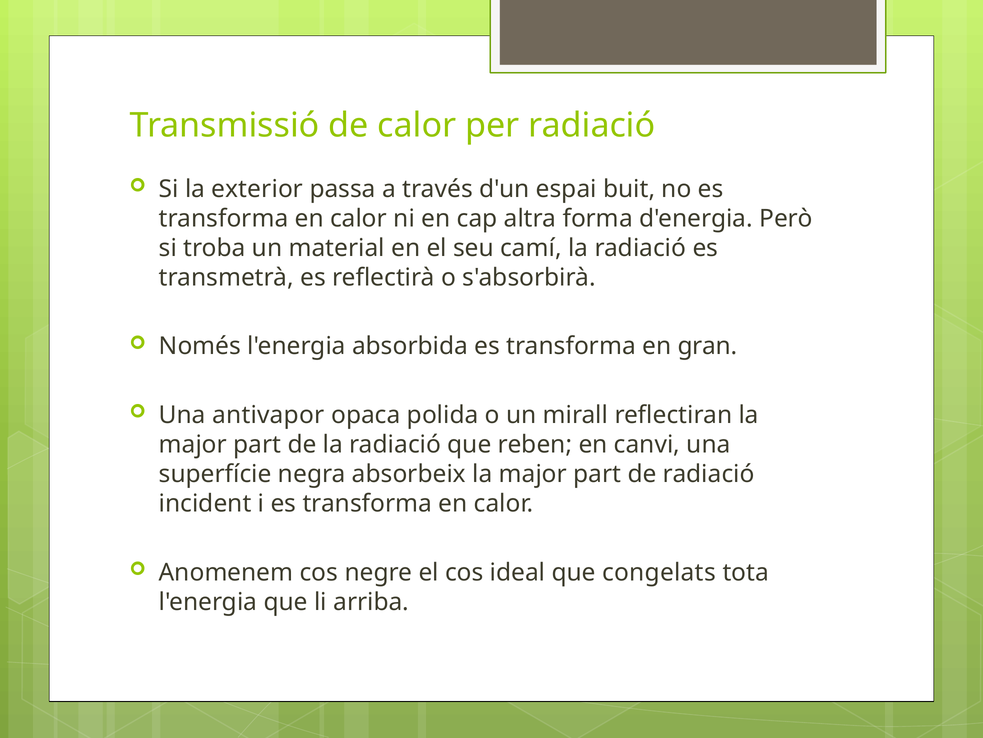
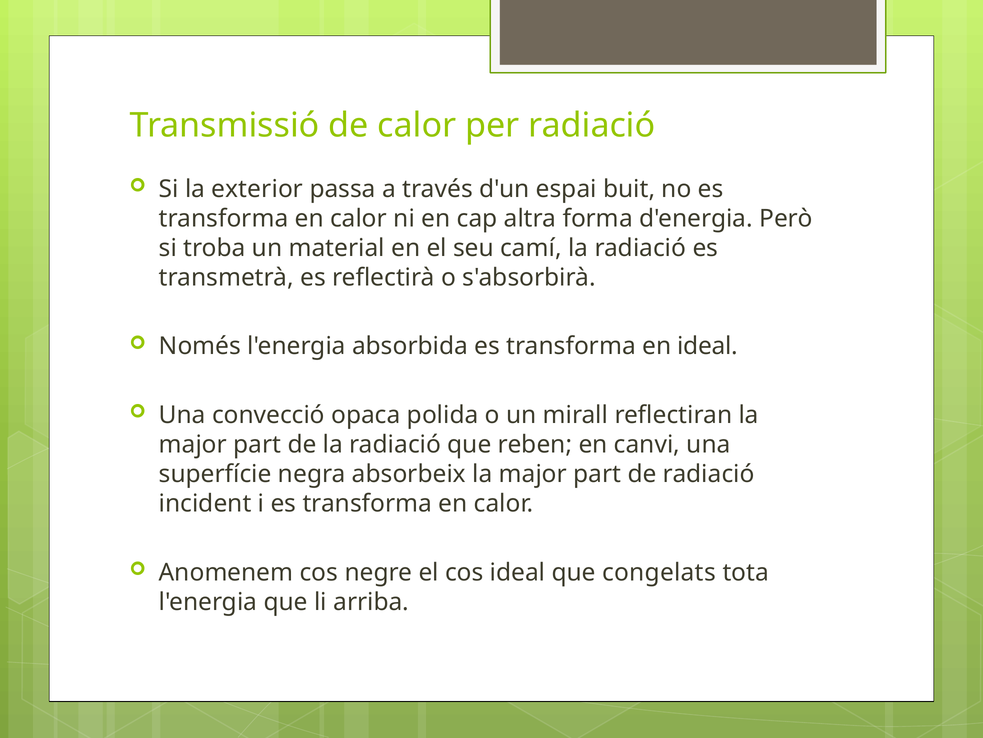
en gran: gran -> ideal (708, 346)
antivapor: antivapor -> convecció (268, 415)
